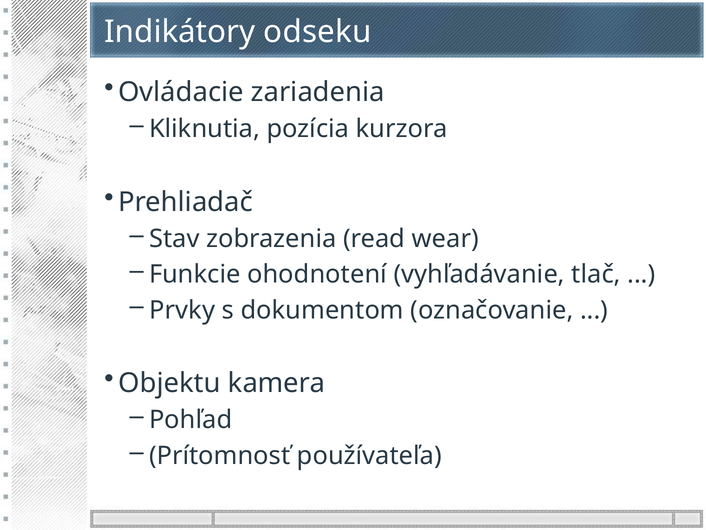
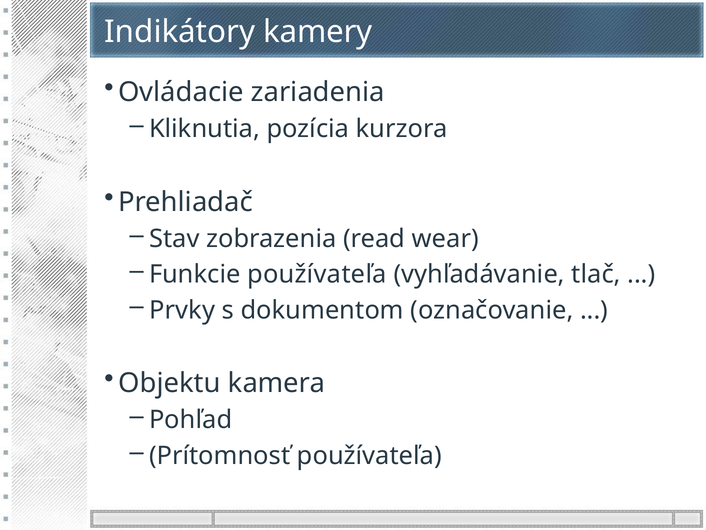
odseku: odseku -> kamery (318, 32)
Funkcie ohodnotení: ohodnotení -> používateľa (317, 274)
